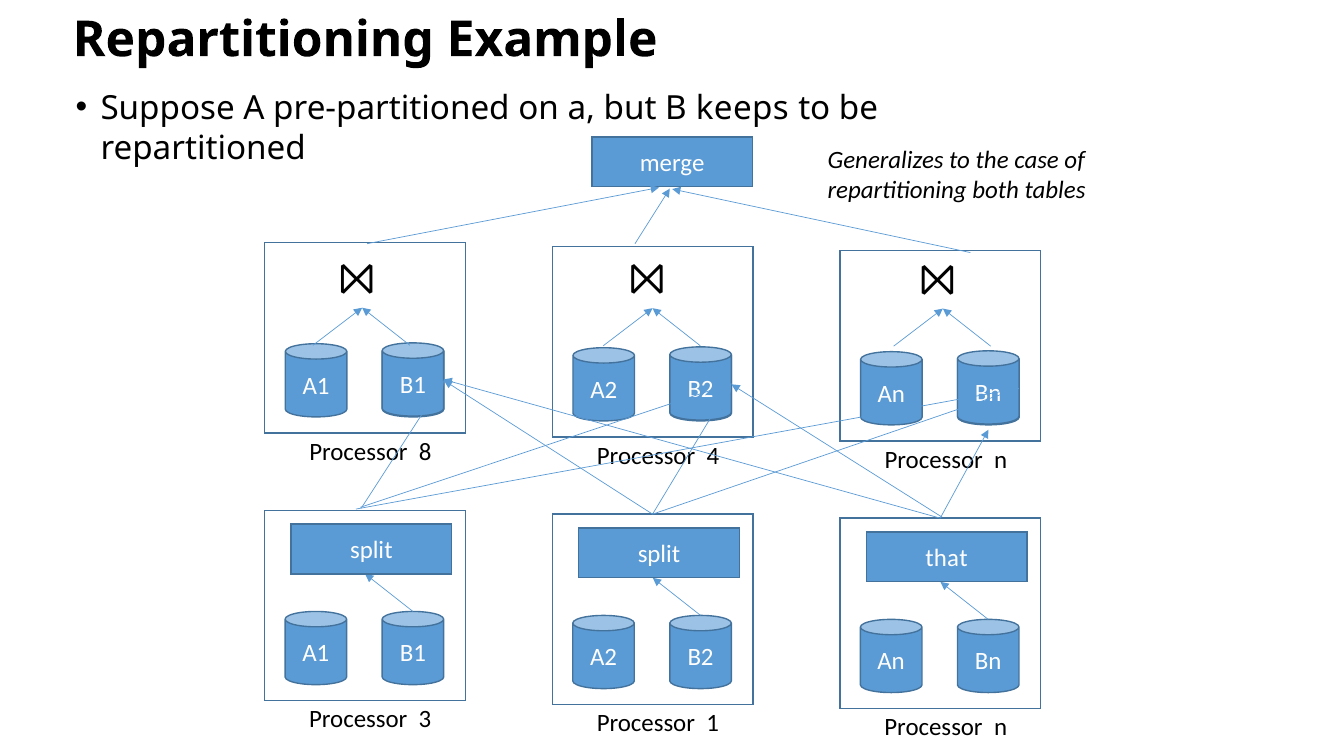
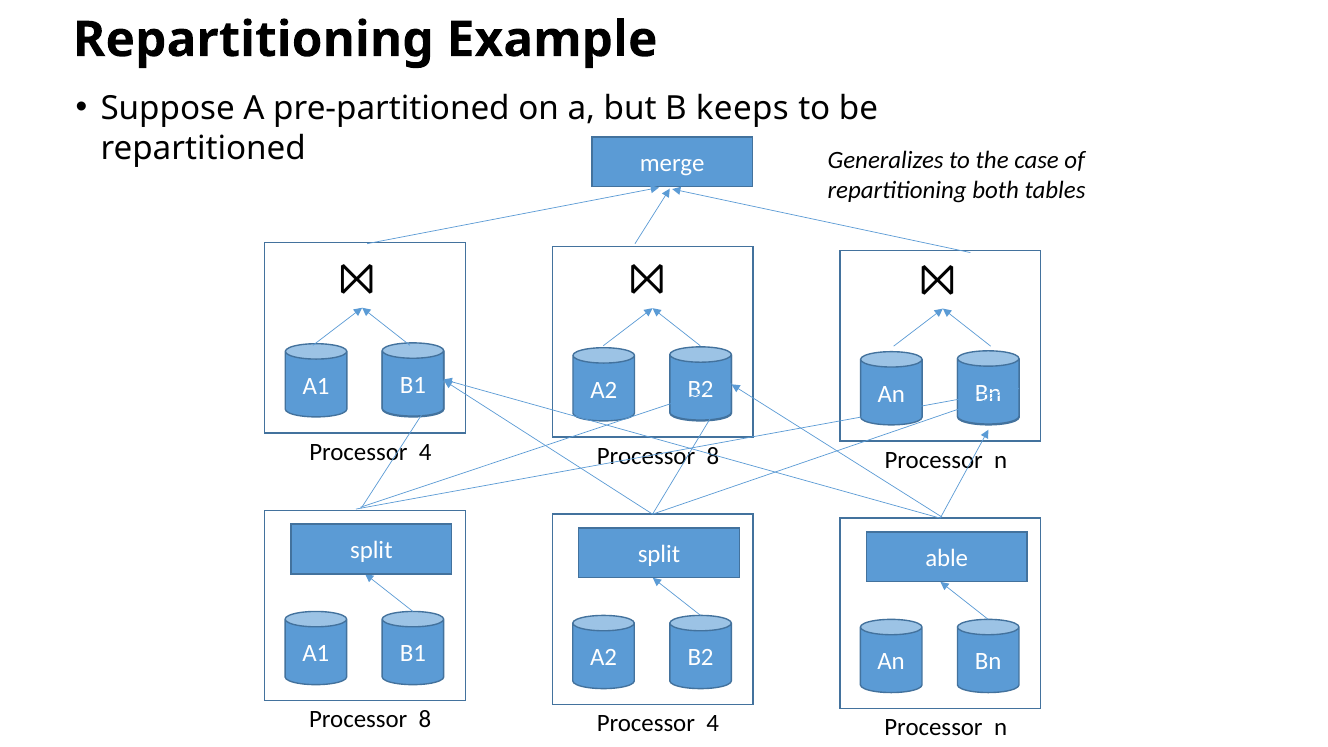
8: 8 -> 4 (425, 452)
4: 4 -> 8 (713, 456)
that: that -> able (947, 559)
3: 3 -> 8 (425, 720)
1: 1 -> 4 (713, 724)
